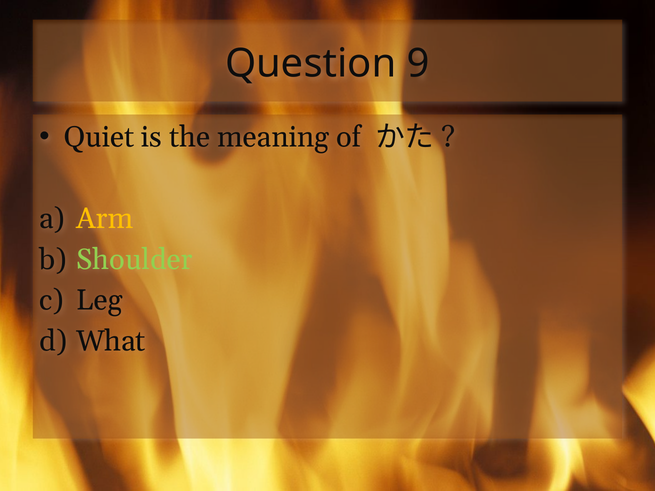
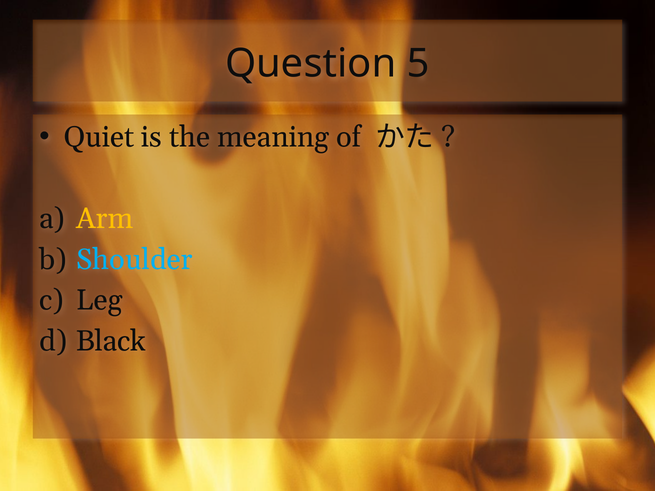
9: 9 -> 5 (418, 63)
Shoulder colour: light green -> light blue (135, 260)
What: What -> Black (111, 341)
